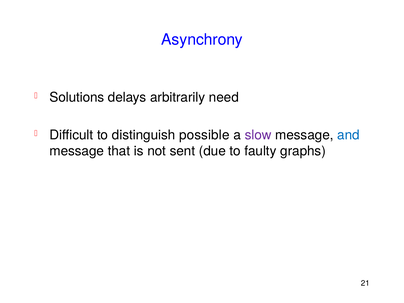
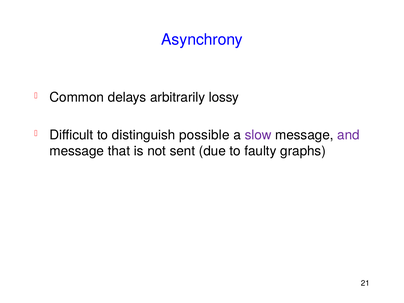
Solutions: Solutions -> Common (77, 97)
need: need -> lossy (224, 97)
and colour: blue -> purple (349, 135)
